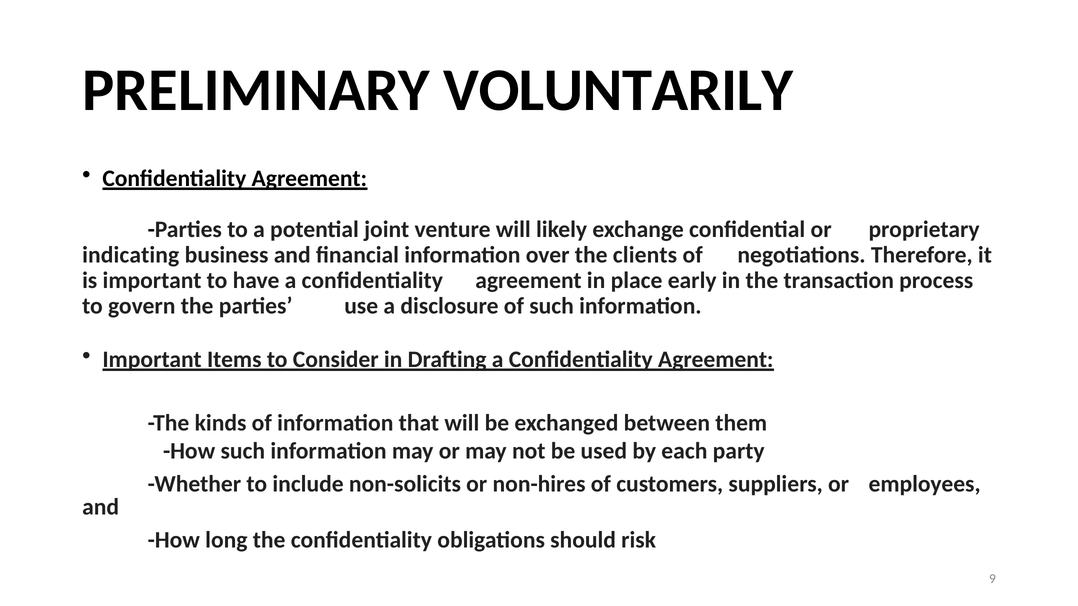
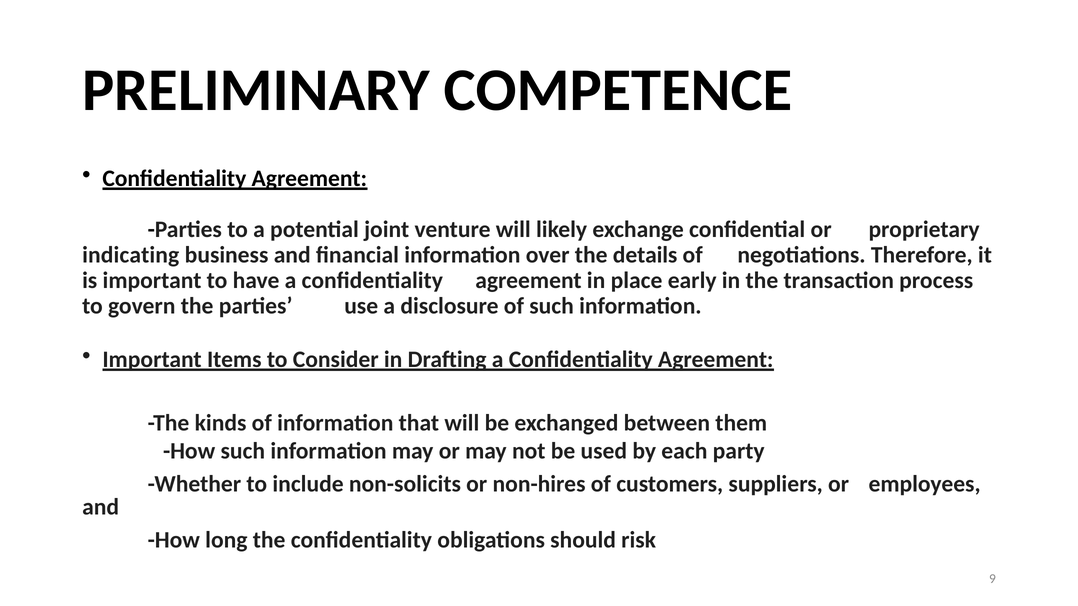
VOLUNTARILY: VOLUNTARILY -> COMPETENCE (618, 91)
clients: clients -> details (645, 255)
